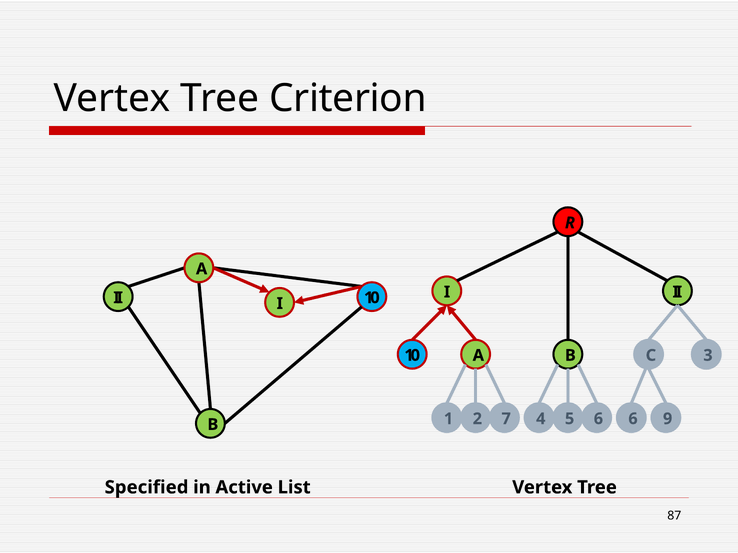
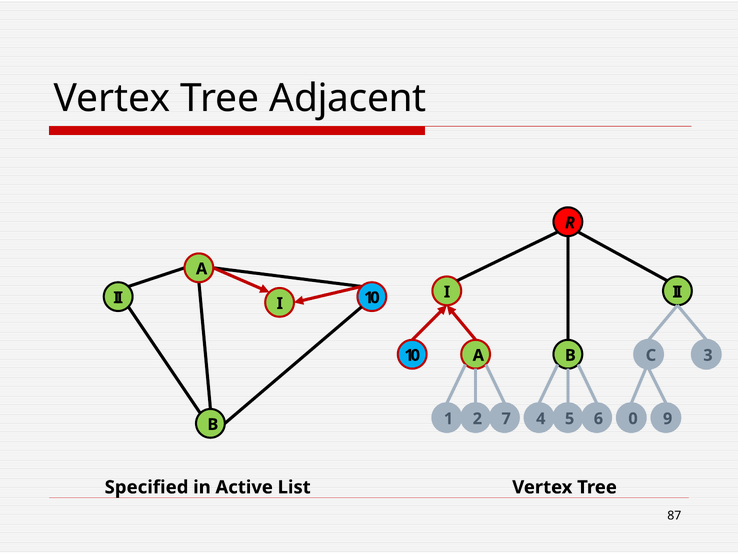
Criterion: Criterion -> Adjacent (348, 98)
7 6: 6 -> 0 (633, 419)
